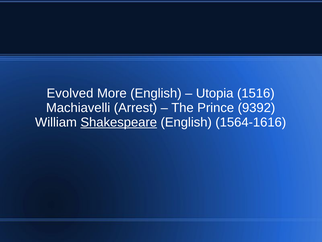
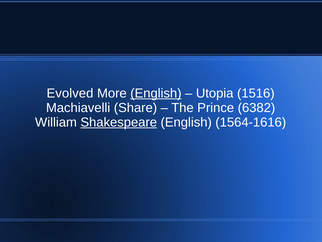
English underline: none -> present (156, 93)
Arrest: Arrest -> Share (135, 108)
9392: 9392 -> 6382 (256, 108)
